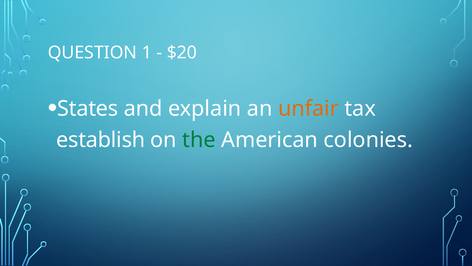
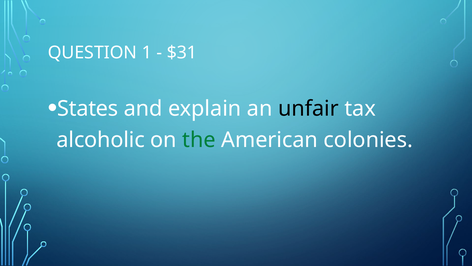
$20: $20 -> $31 (182, 52)
unfair colour: orange -> black (308, 109)
establish: establish -> alcoholic (101, 140)
